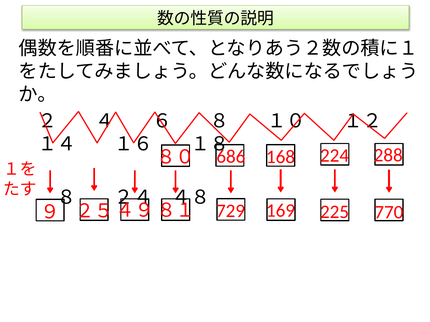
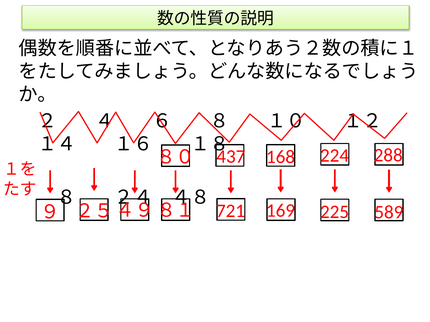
686: 686 -> 437 (231, 157)
729: 729 -> 721 (231, 211)
770: 770 -> 589 (389, 213)
